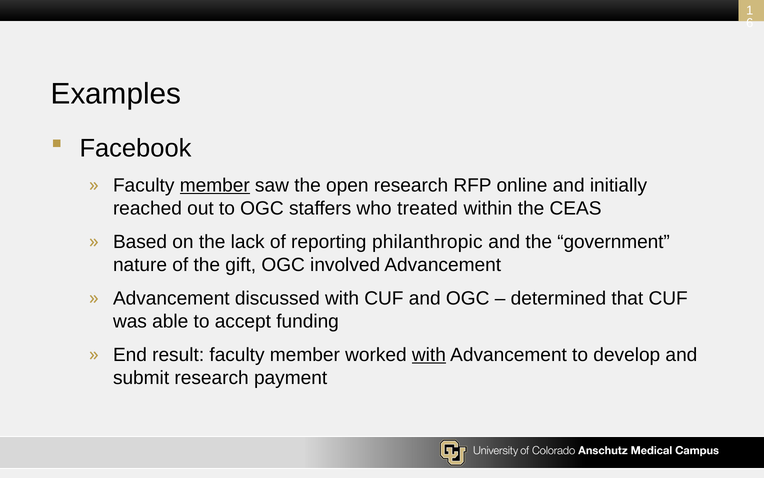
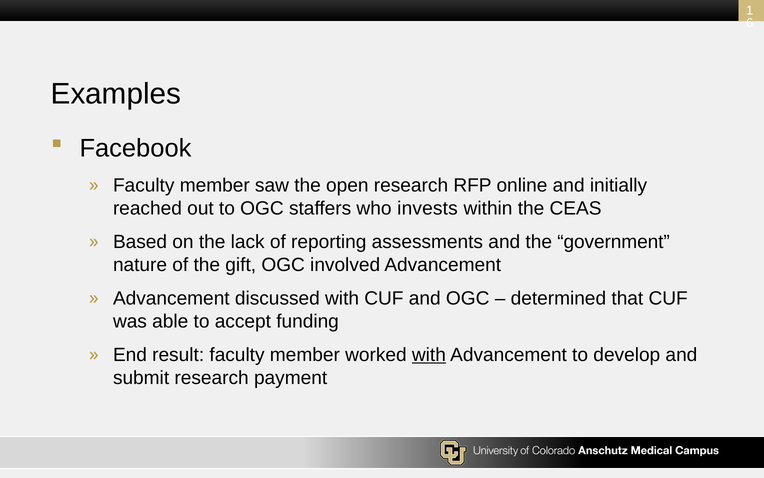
member underline: present -> none (215, 185)
treated: treated -> invests (427, 208)
philanthropic: philanthropic -> assessments (427, 242)
